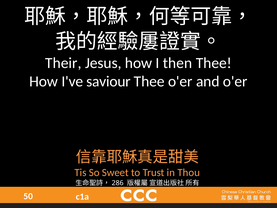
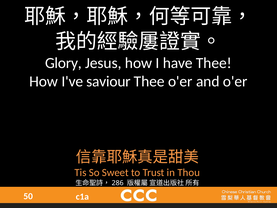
Their: Their -> Glory (63, 63)
then: then -> have (178, 63)
